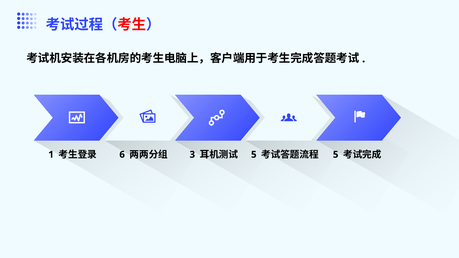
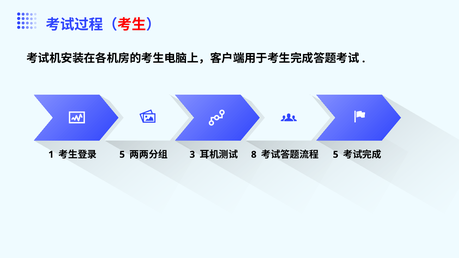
6: 6 -> 5 (122, 155)
5: 5 -> 8 (254, 155)
